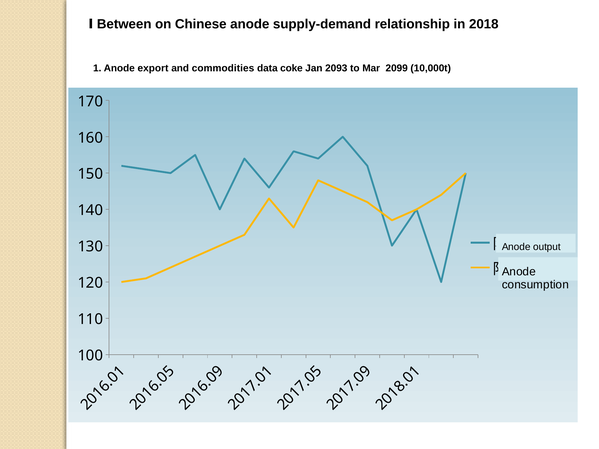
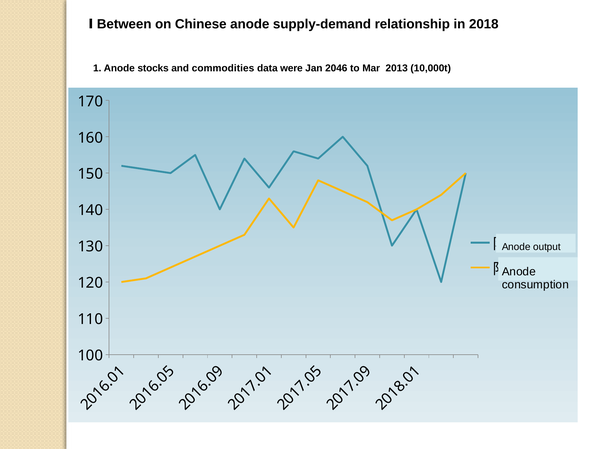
export: export -> stocks (153, 68)
coke: coke -> were (291, 68)
2093: 2093 -> 2046 (336, 68)
2099: 2099 -> 2013 (397, 68)
